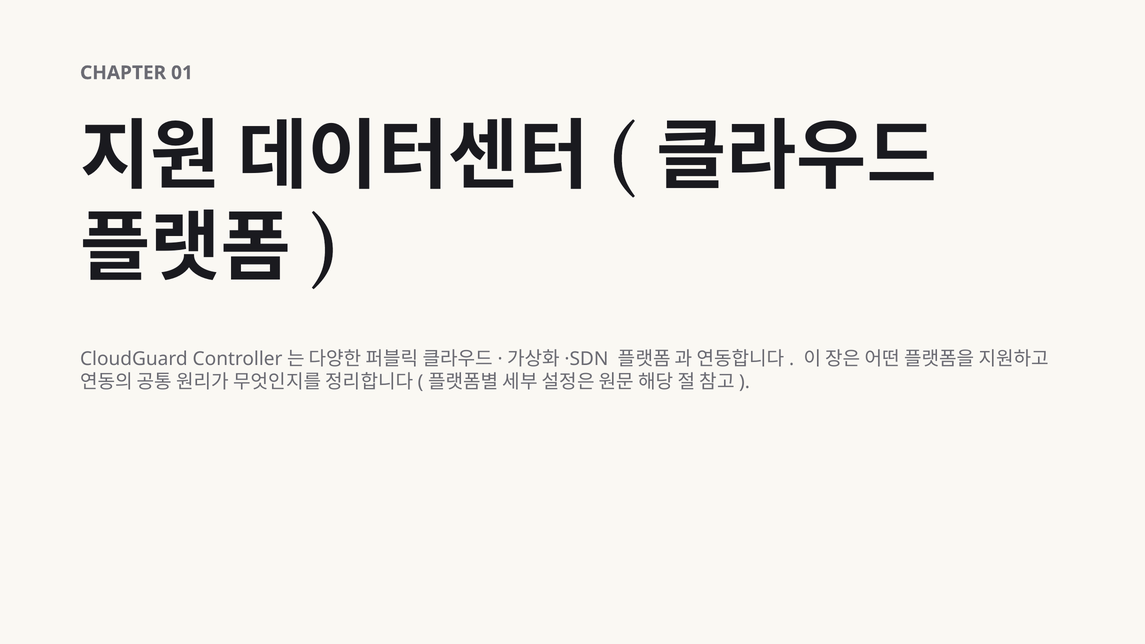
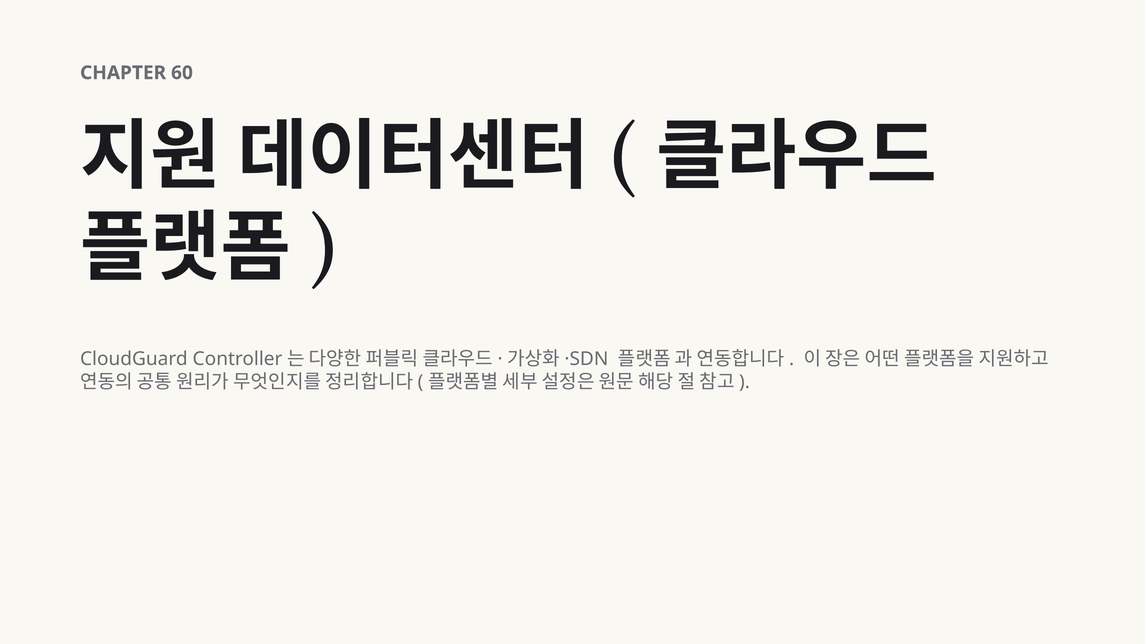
01: 01 -> 60 (182, 73)
